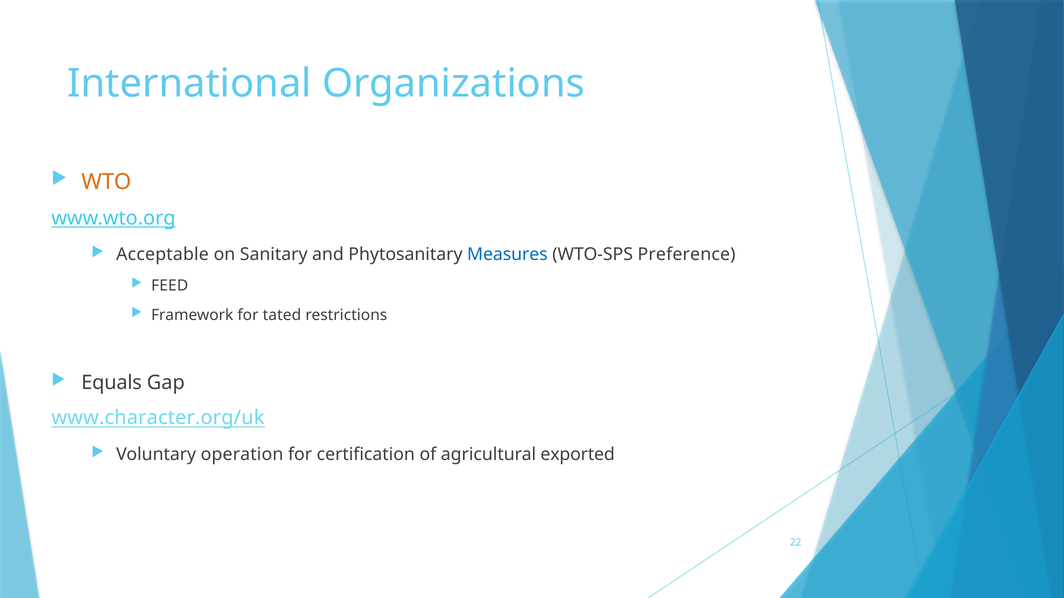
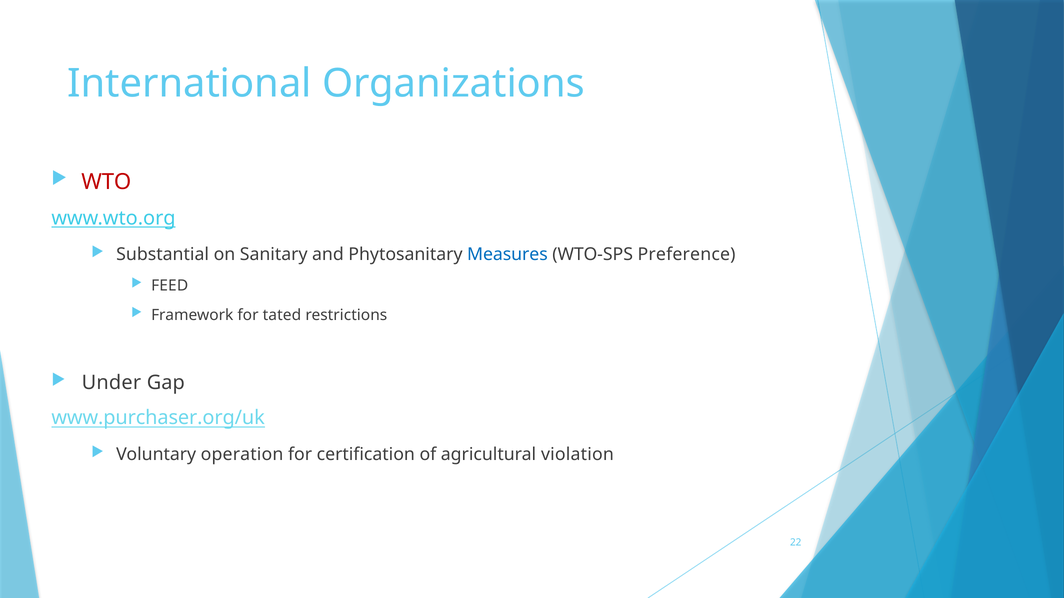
WTO colour: orange -> red (106, 182)
Acceptable: Acceptable -> Substantial (163, 255)
Equals: Equals -> Under (111, 383)
www.character.org/uk: www.character.org/uk -> www.purchaser.org/uk (158, 418)
exported: exported -> violation (577, 455)
